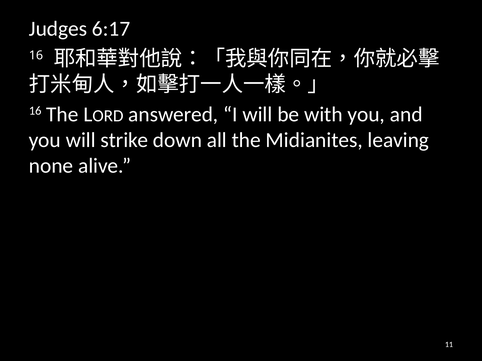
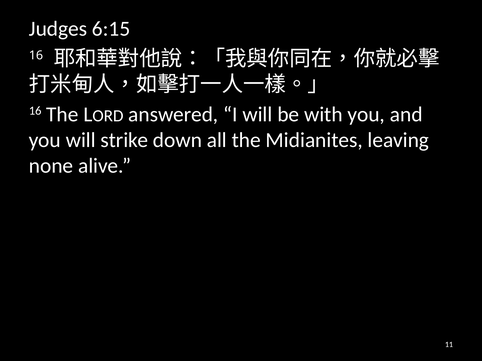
6:17: 6:17 -> 6:15 (111, 29)
